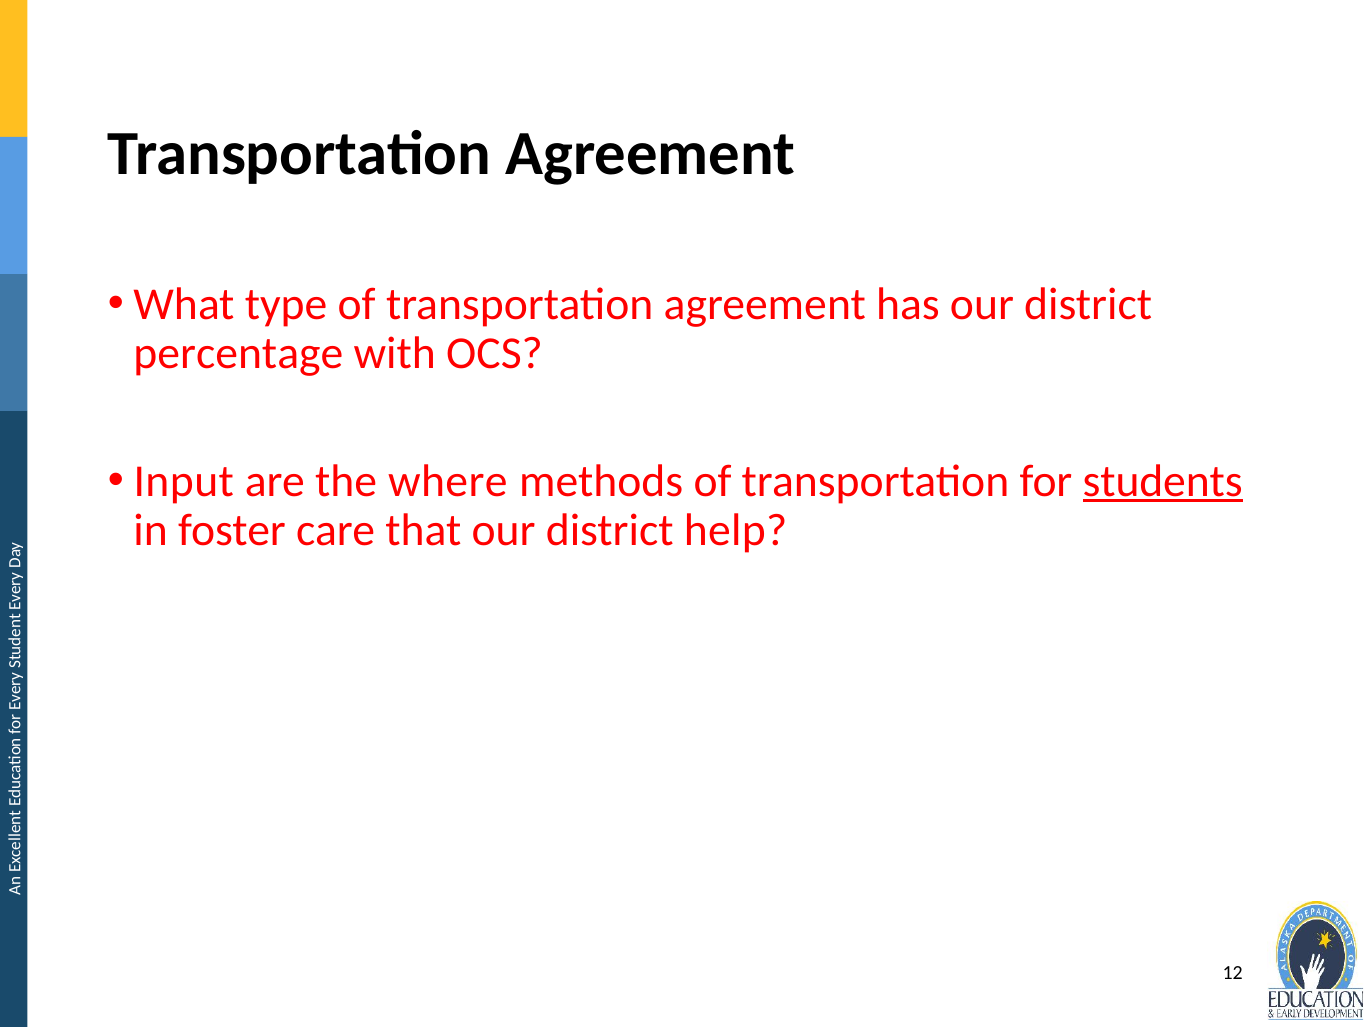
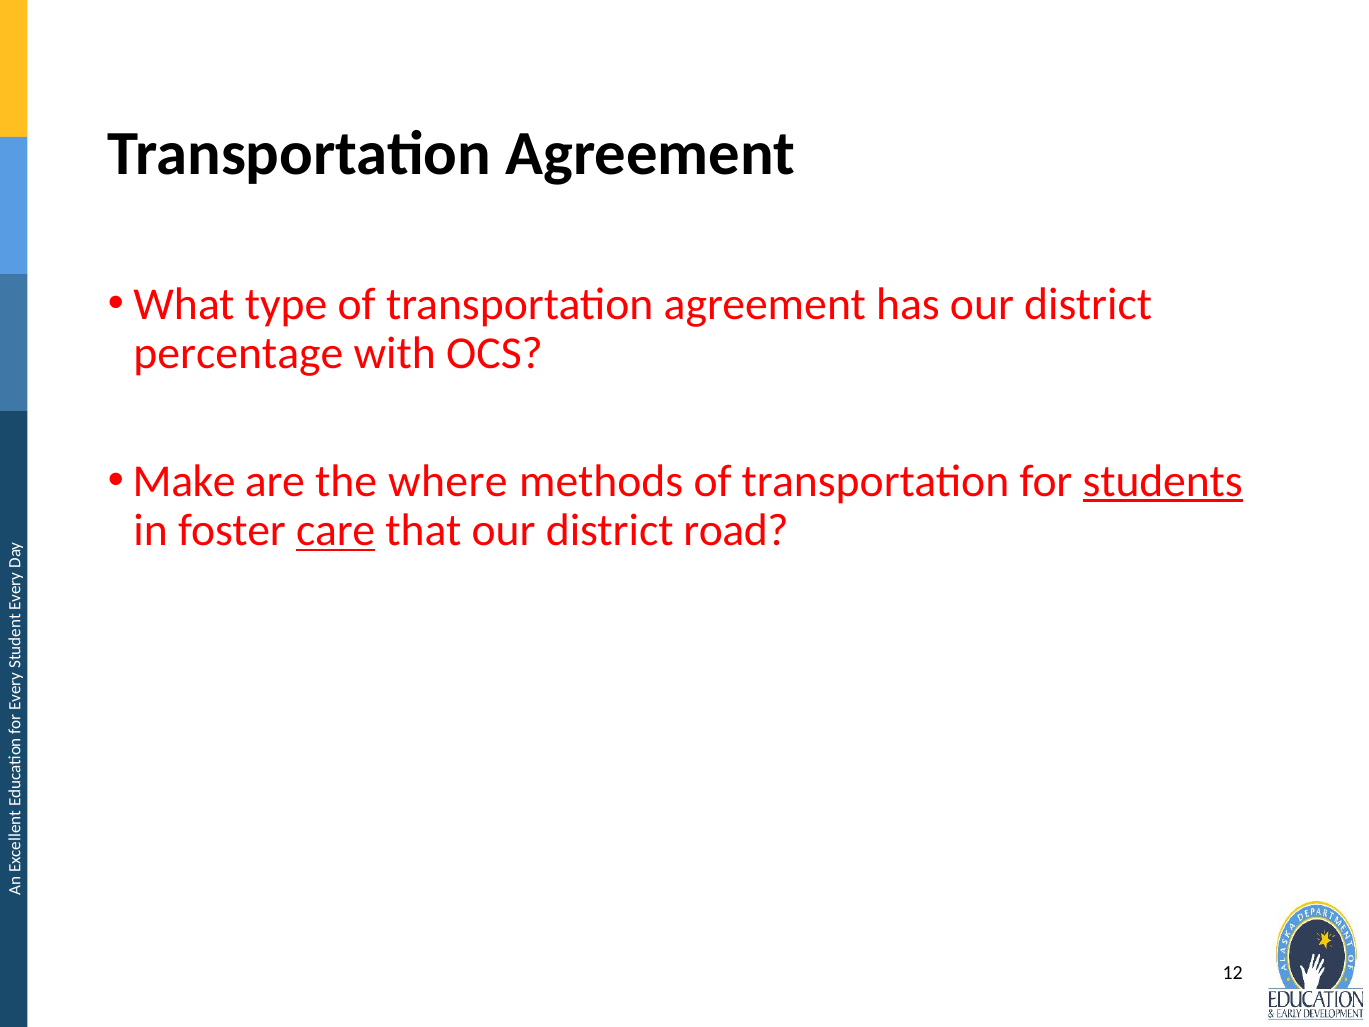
Input: Input -> Make (184, 481)
care underline: none -> present (336, 530)
help: help -> road (736, 530)
